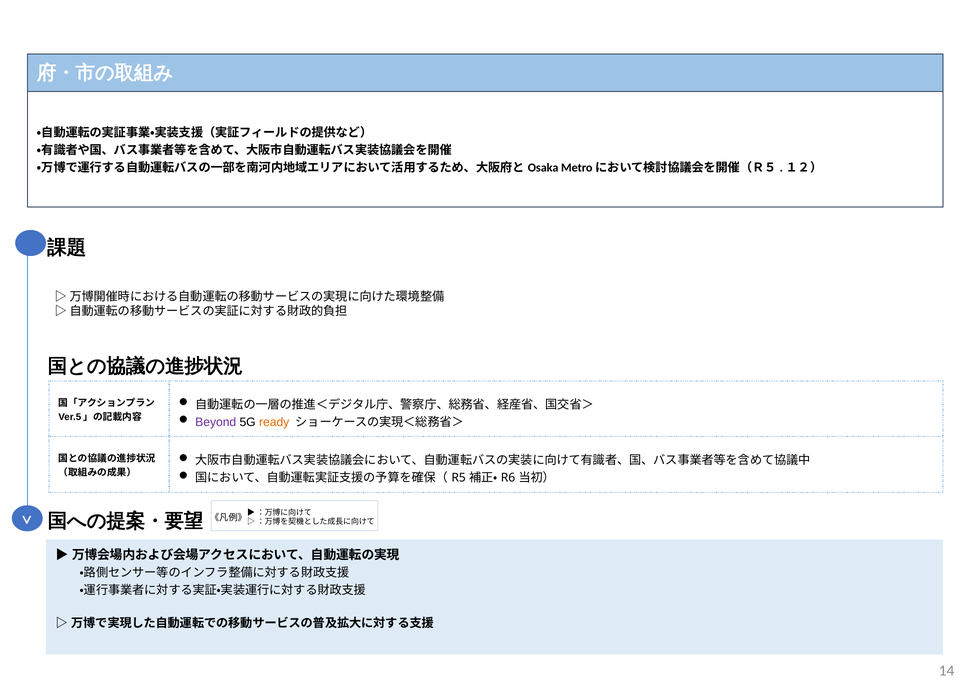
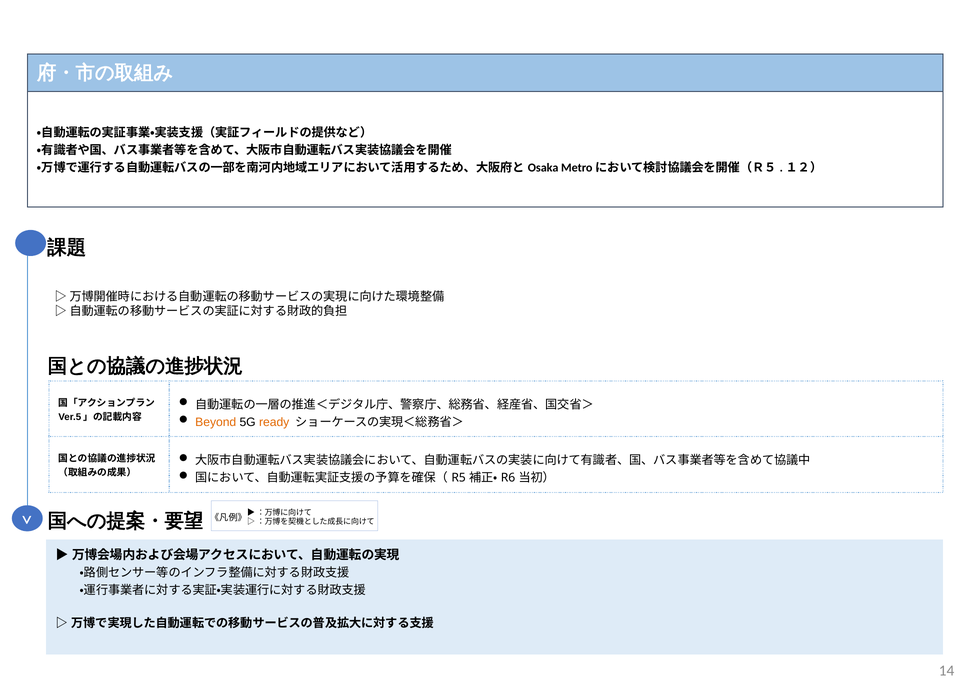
Beyond colour: purple -> orange (216, 422)
